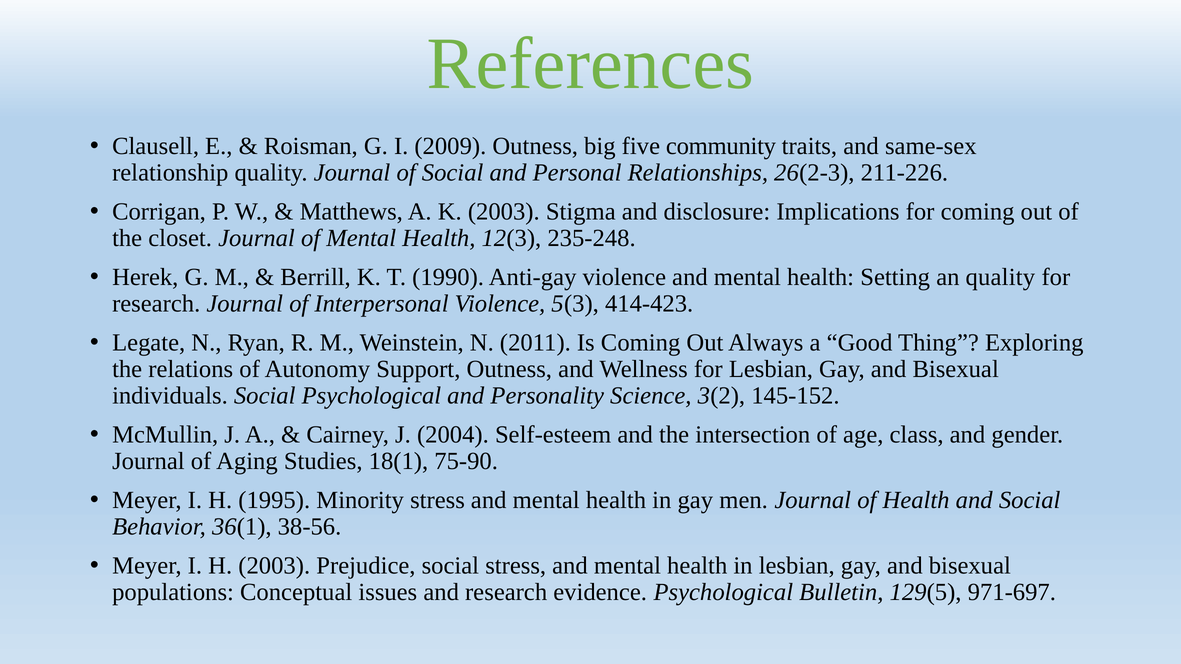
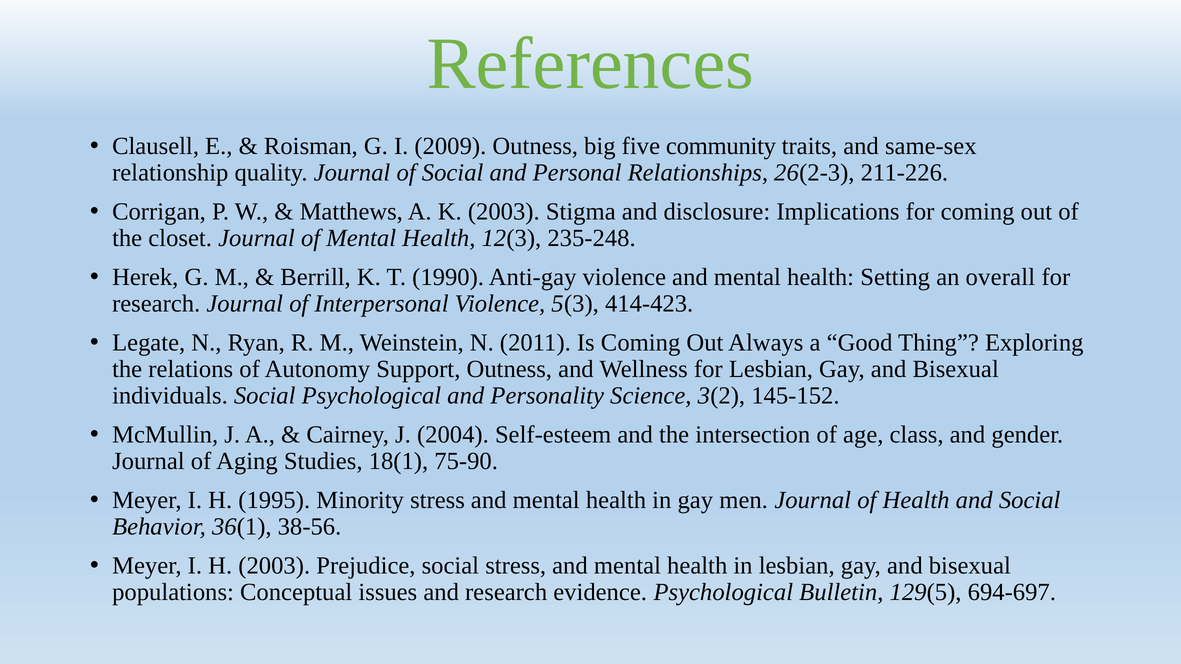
an quality: quality -> overall (1000, 277)
971-697: 971-697 -> 694-697 (1012, 592)
